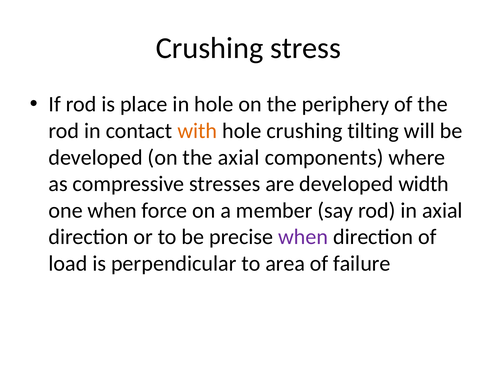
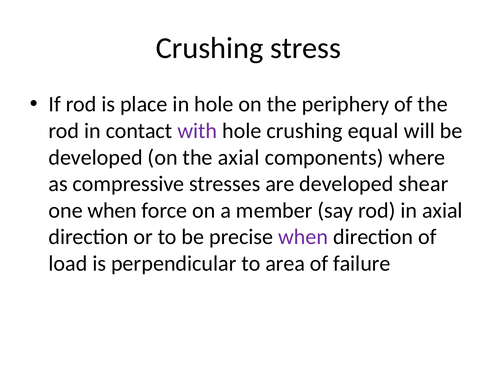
with colour: orange -> purple (197, 131)
tilting: tilting -> equal (373, 131)
width: width -> shear (423, 184)
